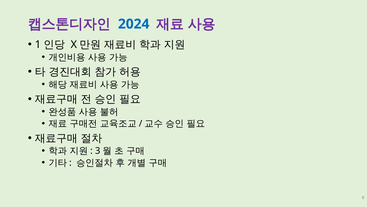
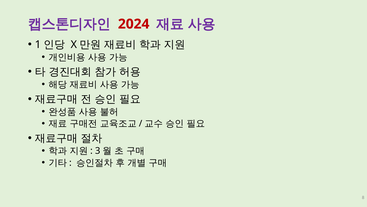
2024 colour: blue -> red (134, 24)
